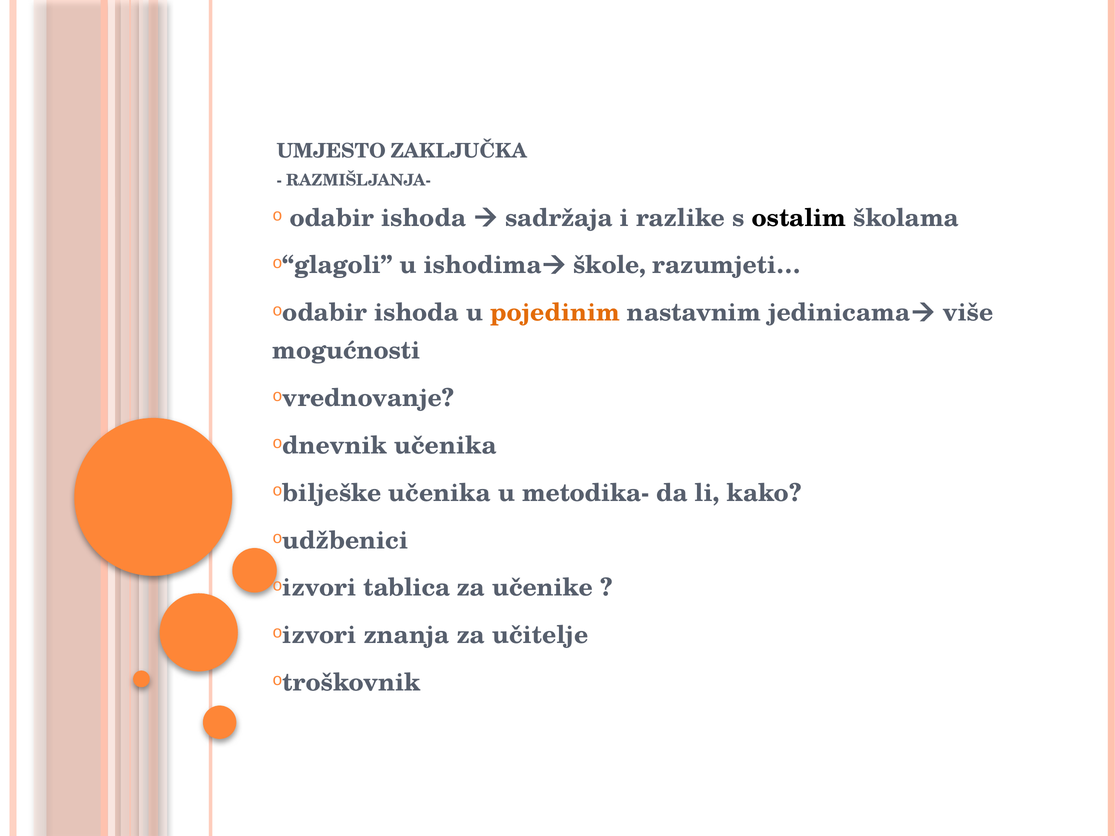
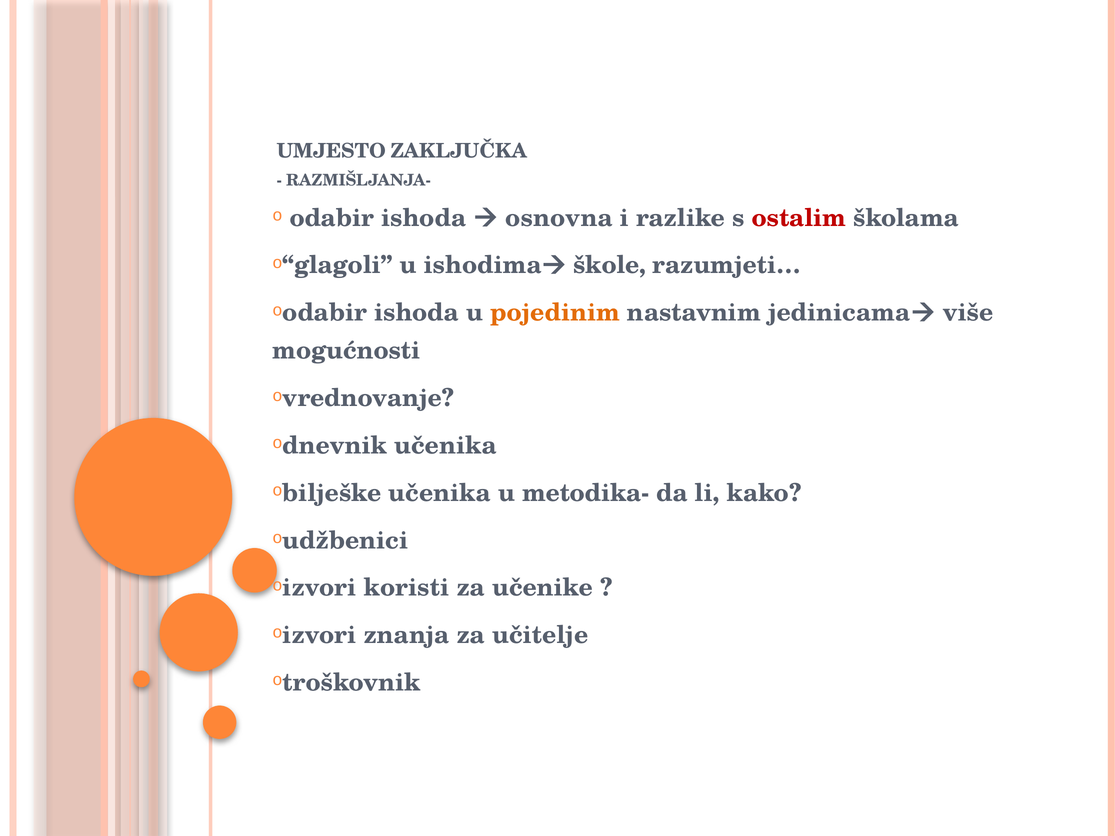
sadržaja: sadržaja -> osnovna (559, 218)
ostalim colour: black -> red (799, 218)
tablica: tablica -> koristi (407, 588)
